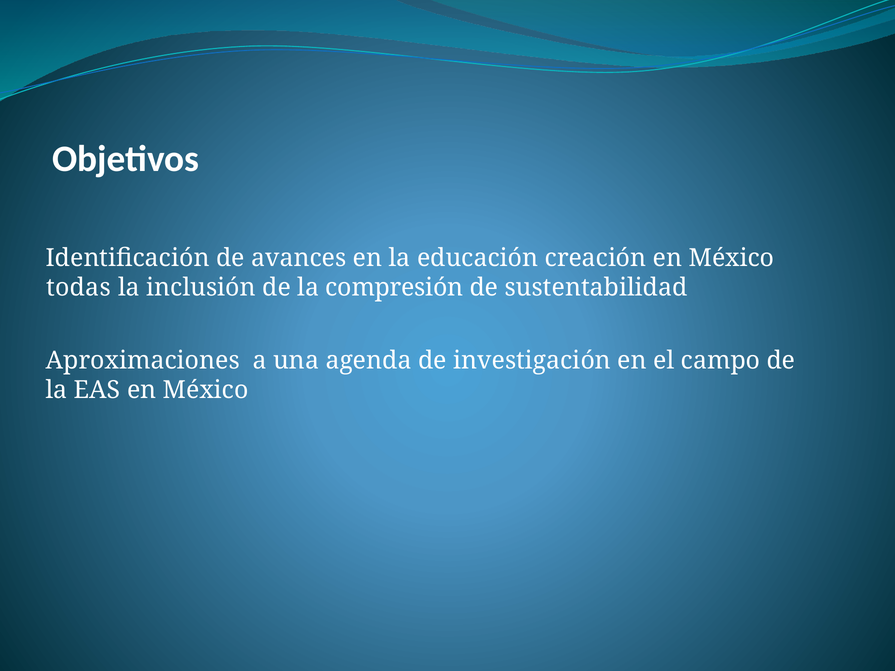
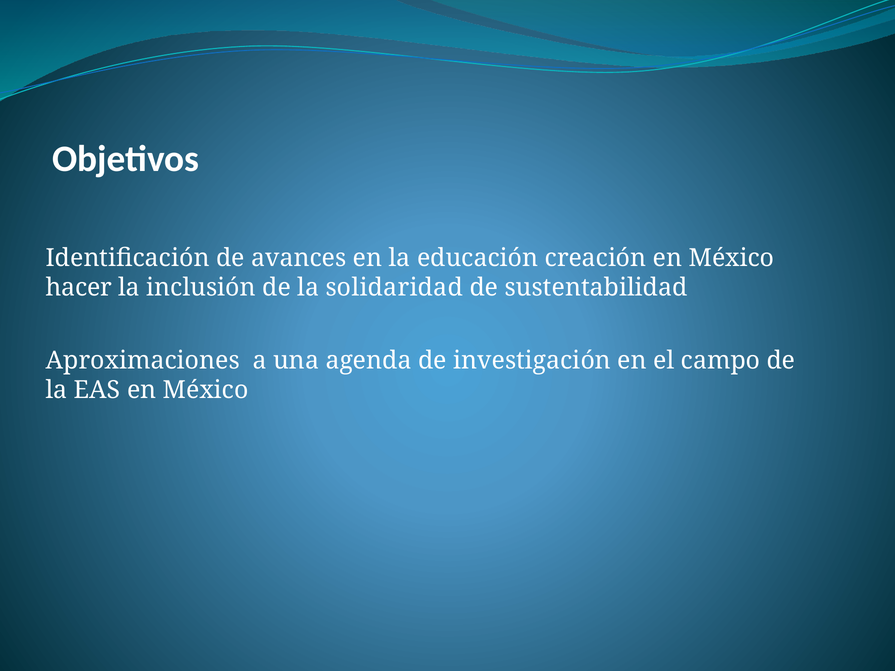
todas: todas -> hacer (79, 288)
compresión: compresión -> solidaridad (394, 288)
